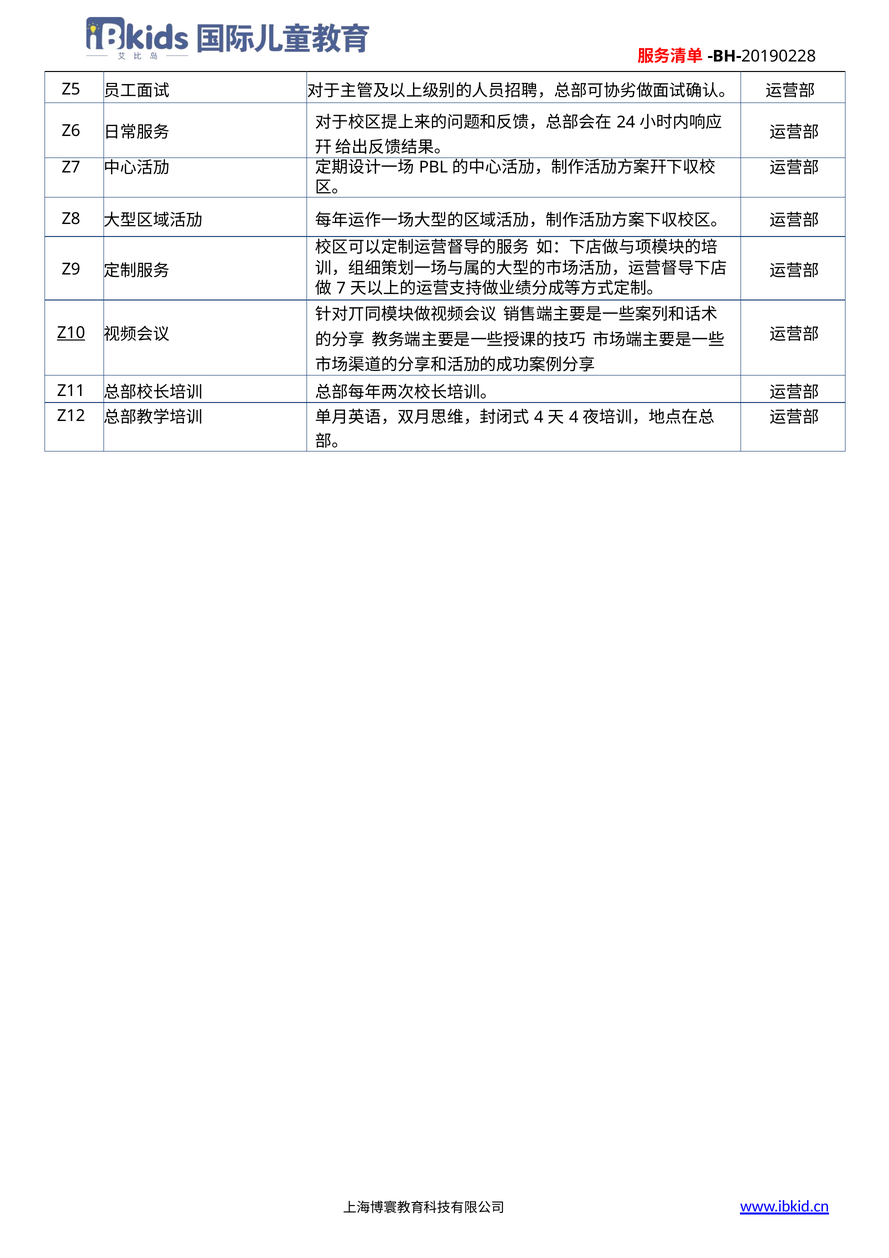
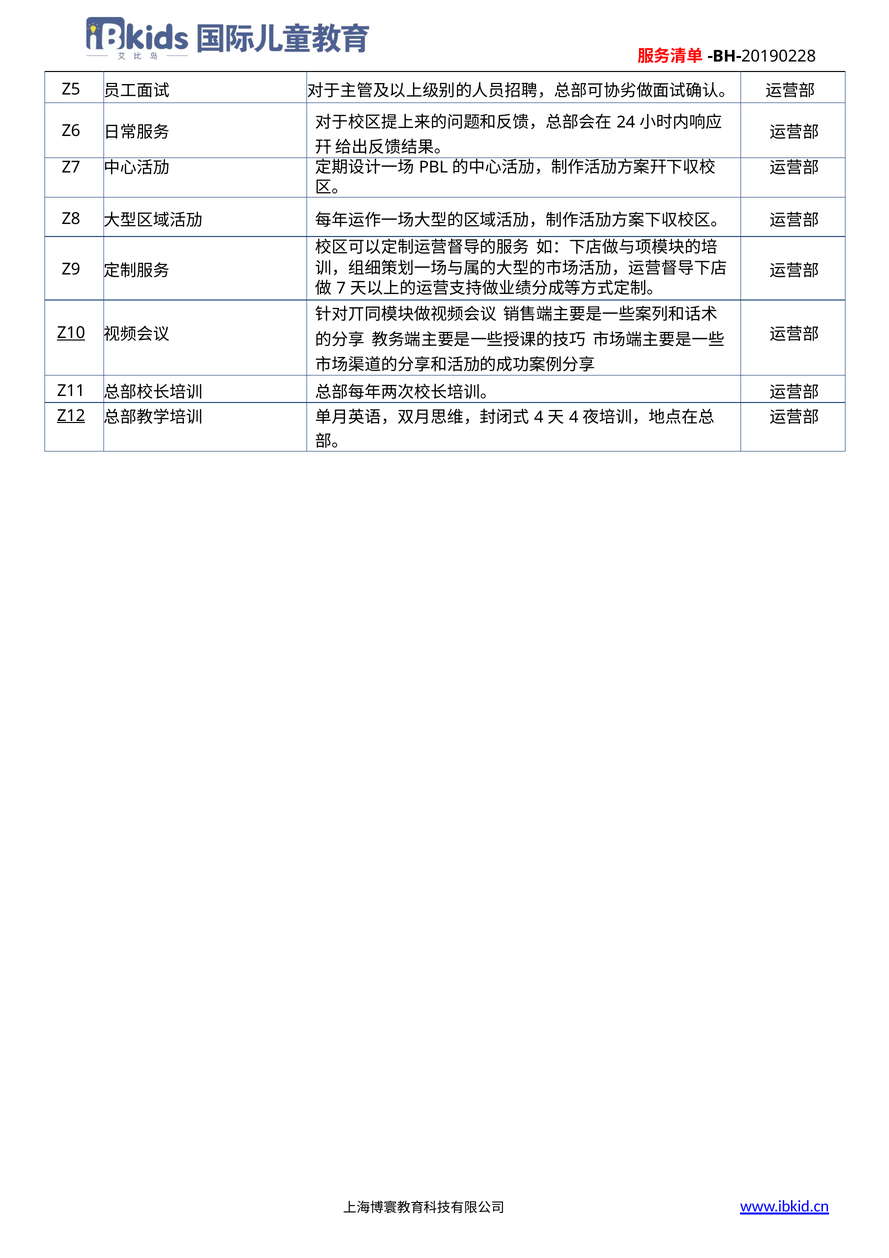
Z12 underline: none -> present (71, 416)
